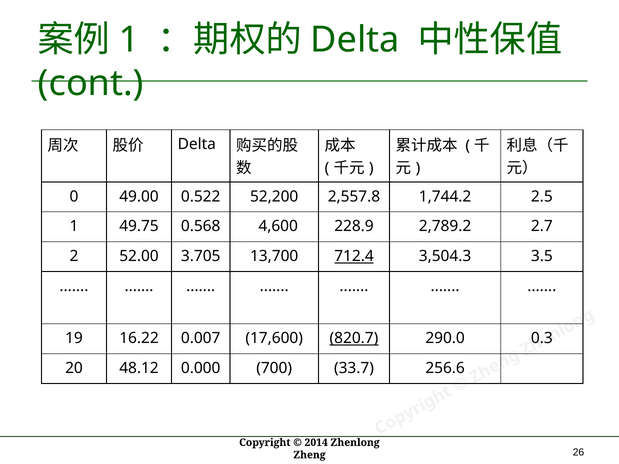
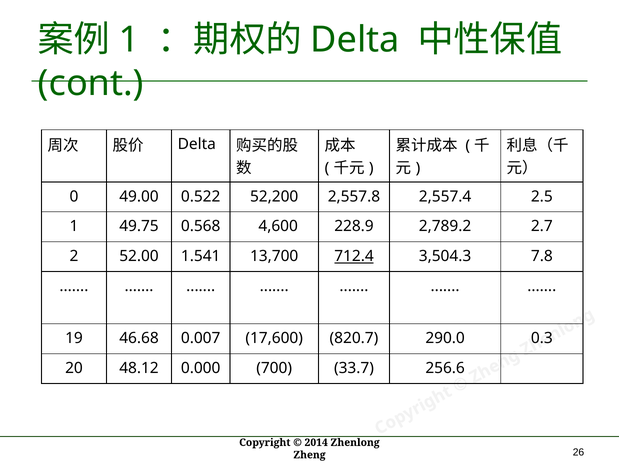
1,744.2: 1,744.2 -> 2,557.4 (445, 197)
3.705: 3.705 -> 1.541 (201, 256)
3.5: 3.5 -> 7.8 (542, 256)
16.22: 16.22 -> 46.68 (139, 338)
820.7 underline: present -> none (354, 338)
